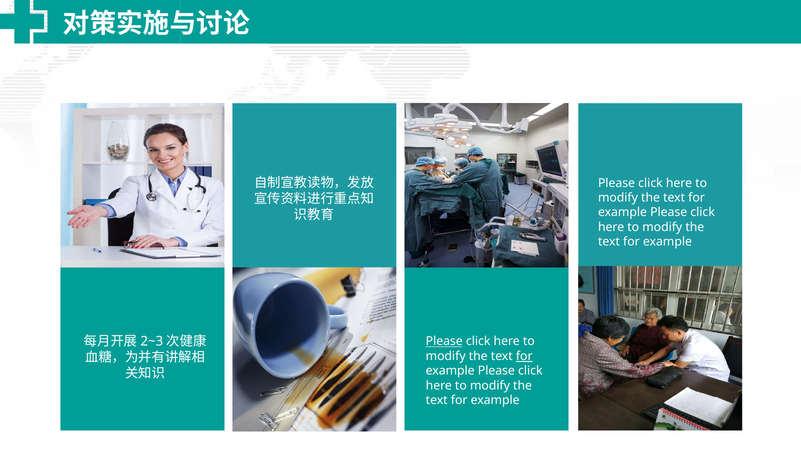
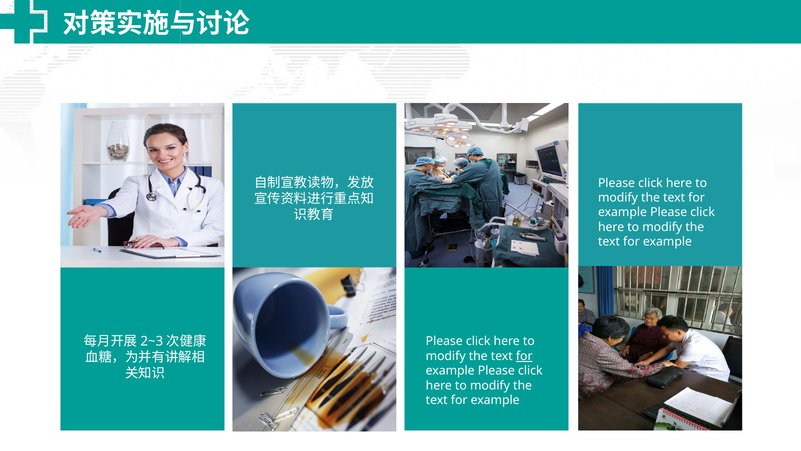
Please underline: present -> none (444, 341)
